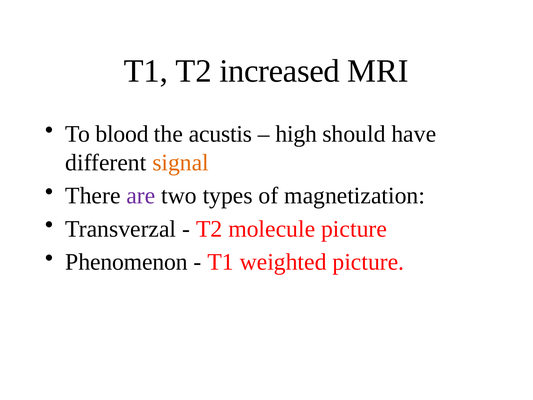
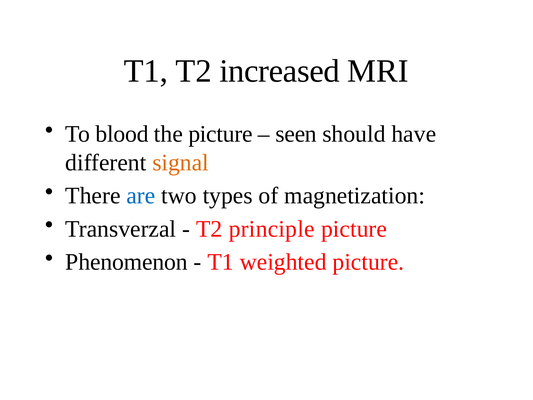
the acustis: acustis -> picture (221, 134)
high: high -> seen (296, 134)
are colour: purple -> blue (141, 196)
molecule: molecule -> principle (272, 229)
